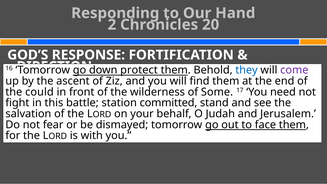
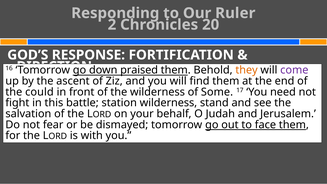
Hand: Hand -> Ruler (235, 13)
protect: protect -> praised (139, 70)
they colour: blue -> orange (247, 70)
station committed: committed -> wilderness (168, 103)
